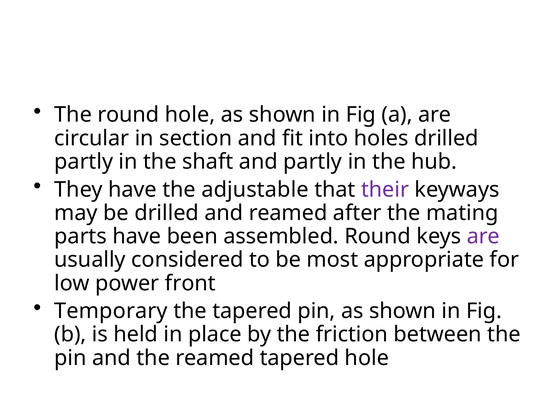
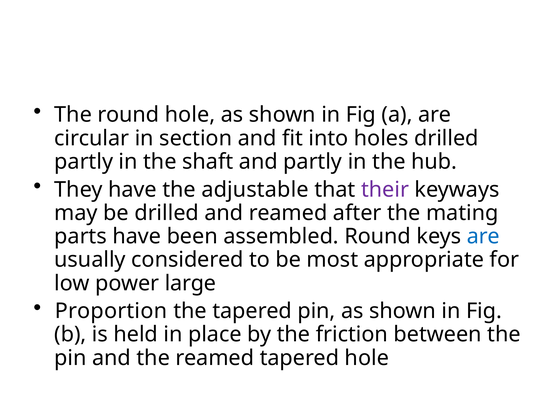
are colour: purple -> blue (483, 236)
front: front -> large (190, 283)
Temporary: Temporary -> Proportion (111, 311)
